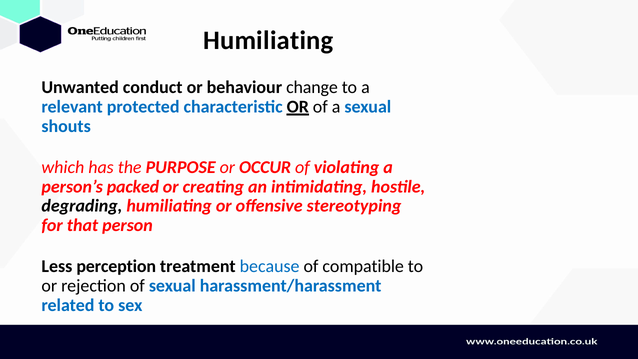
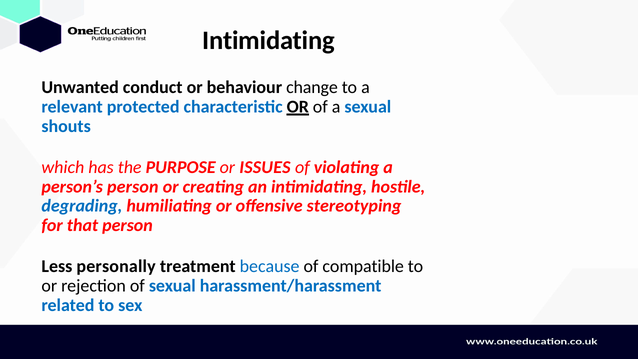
Humiliating: Humiliating -> Intimidating (269, 40)
OCCUR: OCCUR -> ISSUES (265, 167)
person’s packed: packed -> person (133, 187)
degrading colour: black -> blue (82, 206)
perception: perception -> personally (116, 266)
